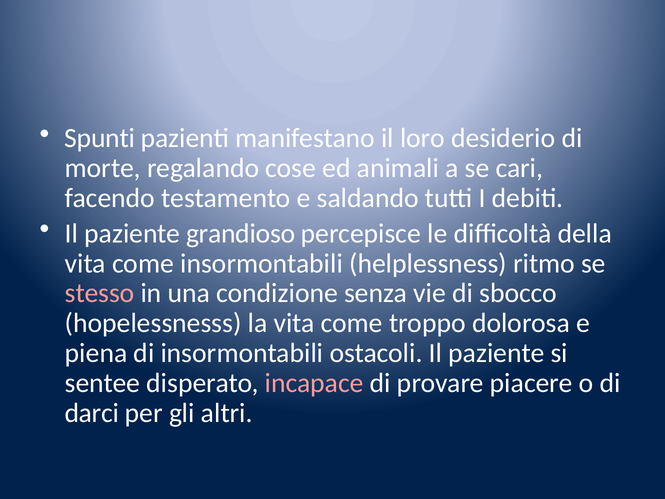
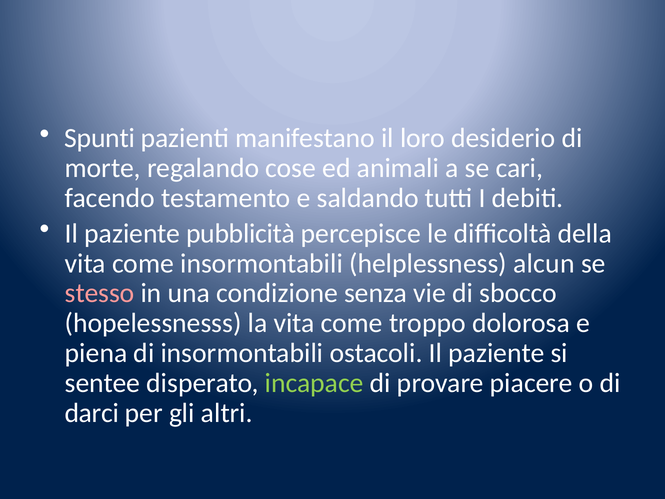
grandioso: grandioso -> pubblicità (241, 233)
ritmo: ritmo -> alcun (544, 263)
incapace colour: pink -> light green (314, 383)
